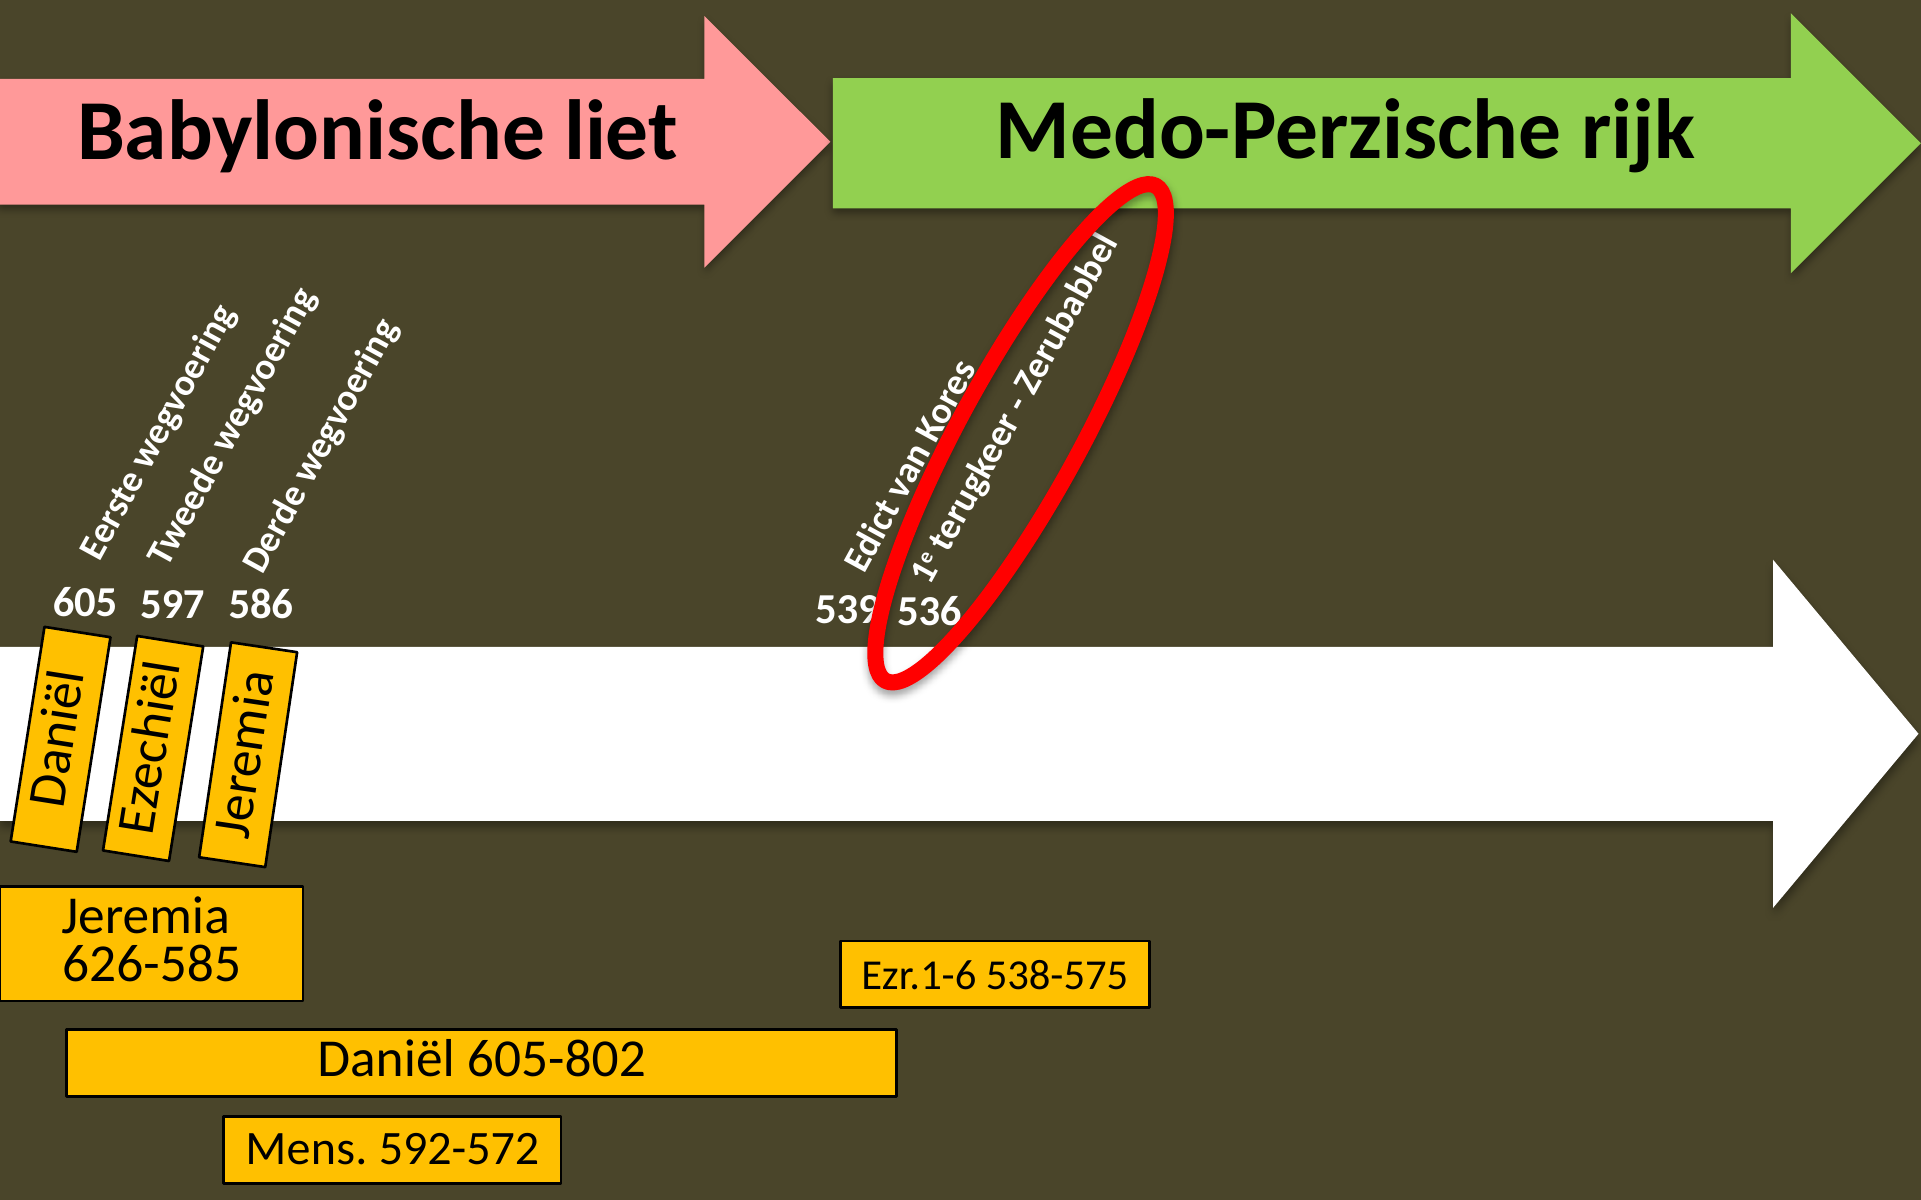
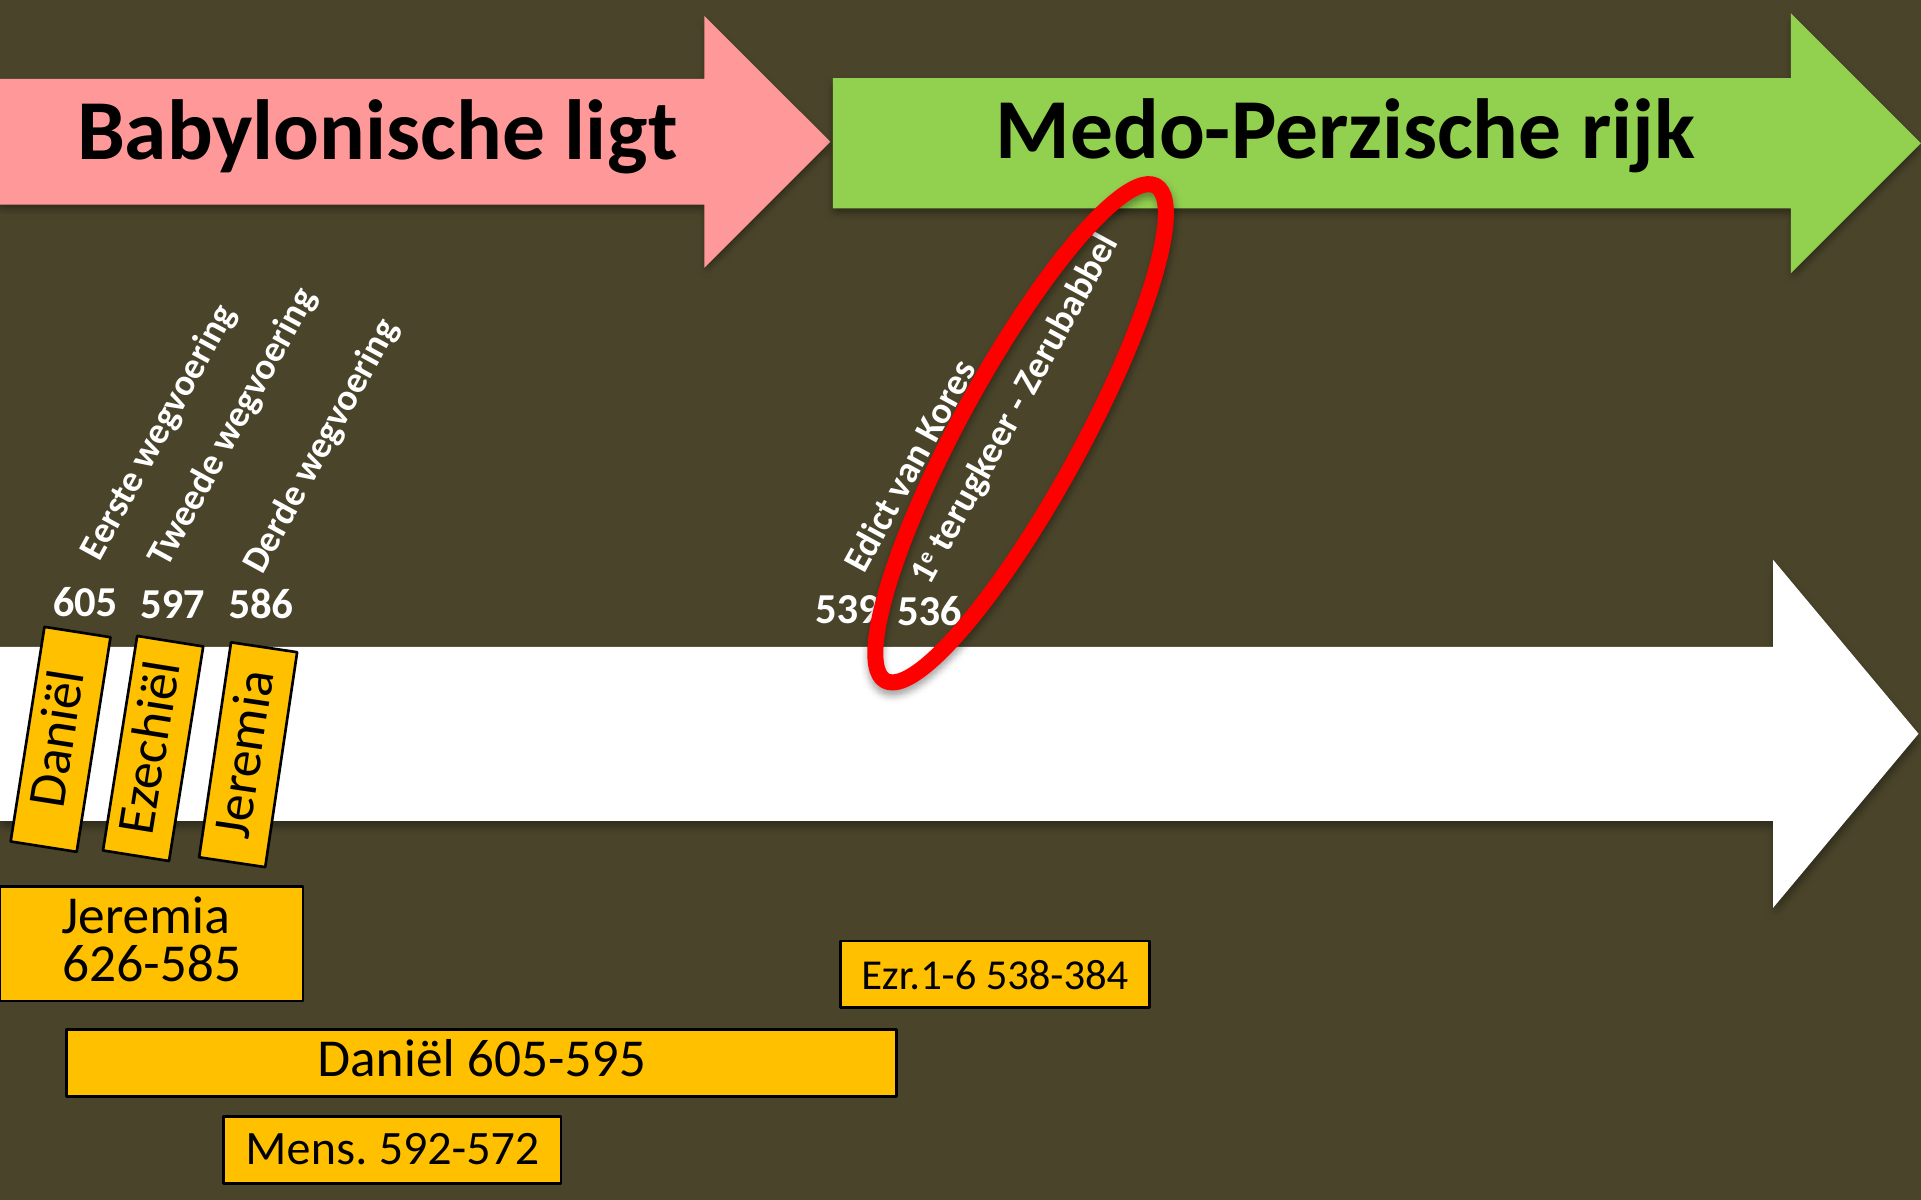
liet: liet -> ligt (621, 132)
538-575: 538-575 -> 538-384 (1057, 976)
605-802: 605-802 -> 605-595 (556, 1059)
